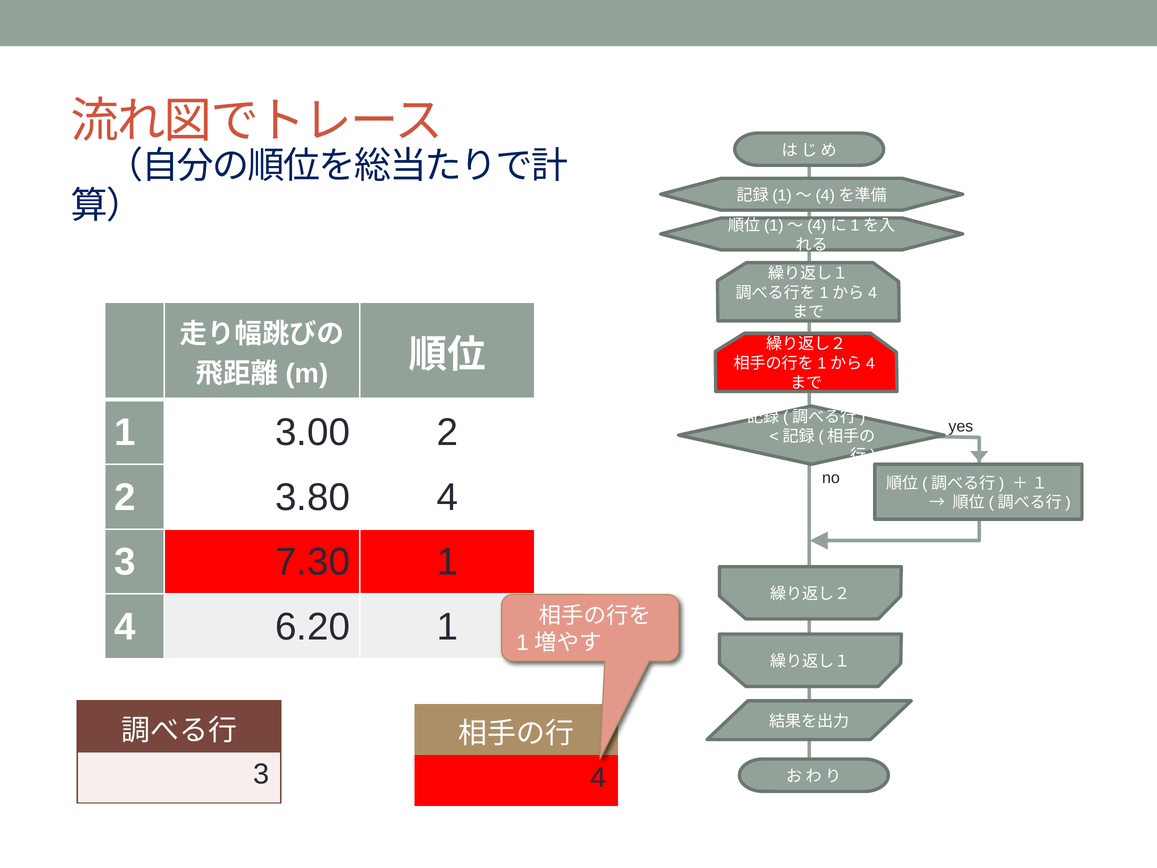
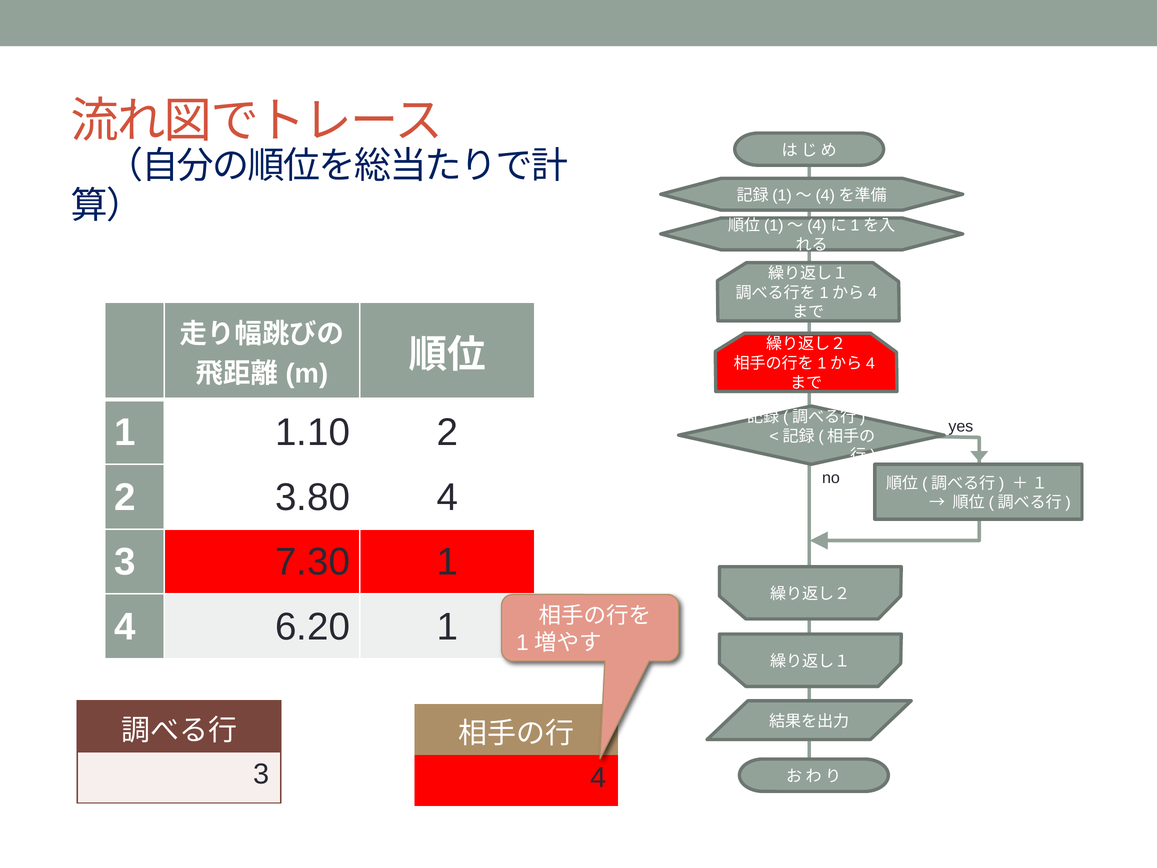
3.00: 3.00 -> 1.10 (313, 432)
